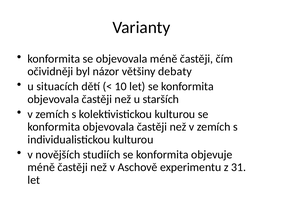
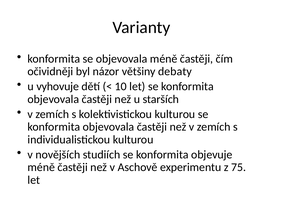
situacích: situacích -> vyhovuje (58, 87)
31: 31 -> 75 (239, 168)
